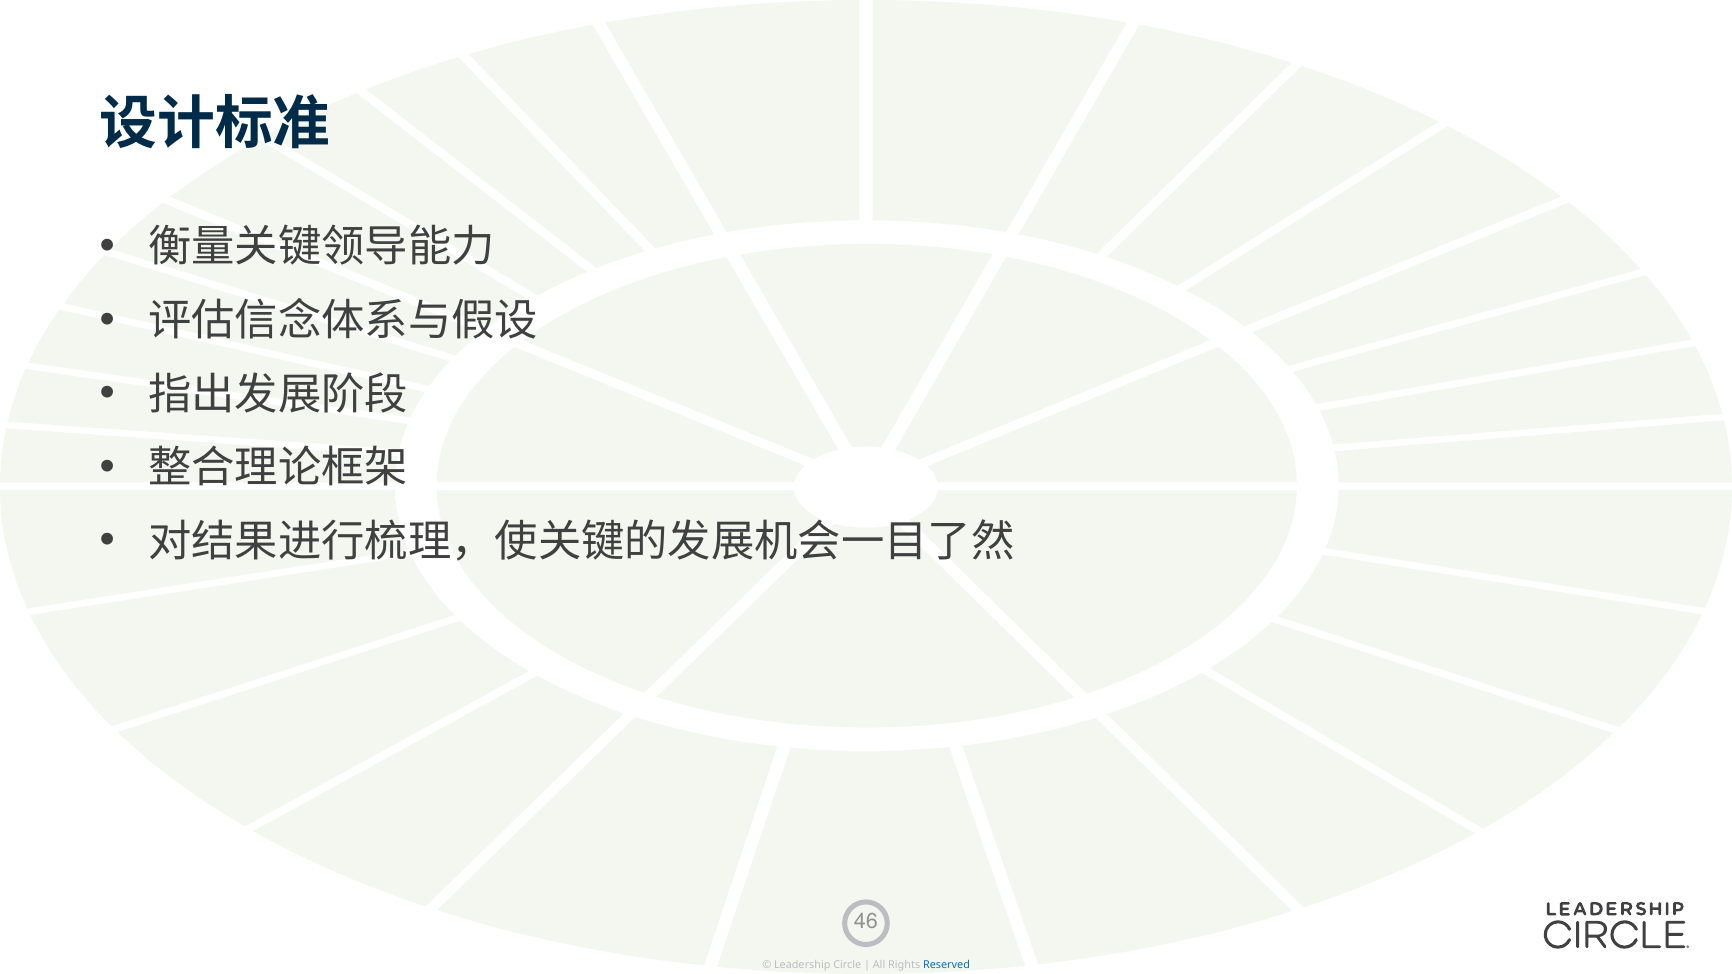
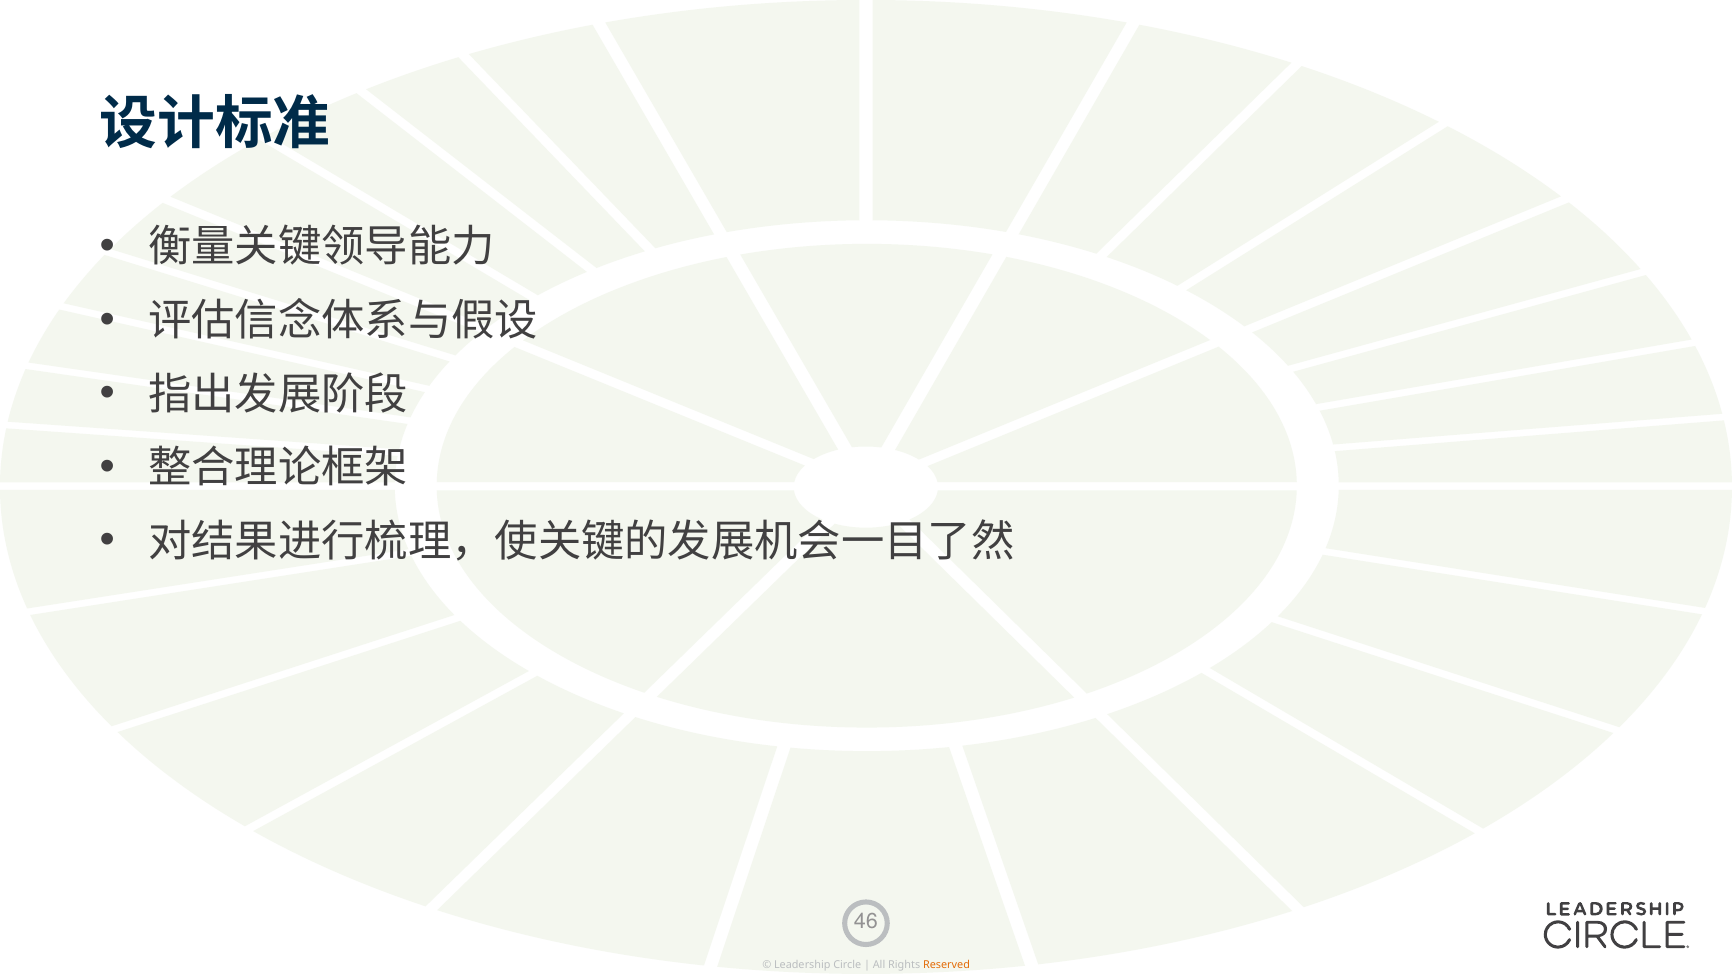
Reserved colour: blue -> orange (947, 966)
